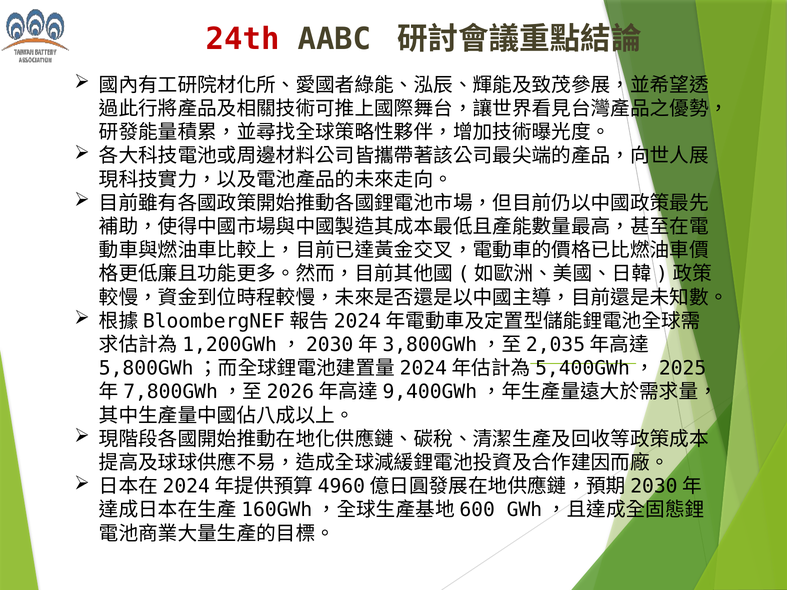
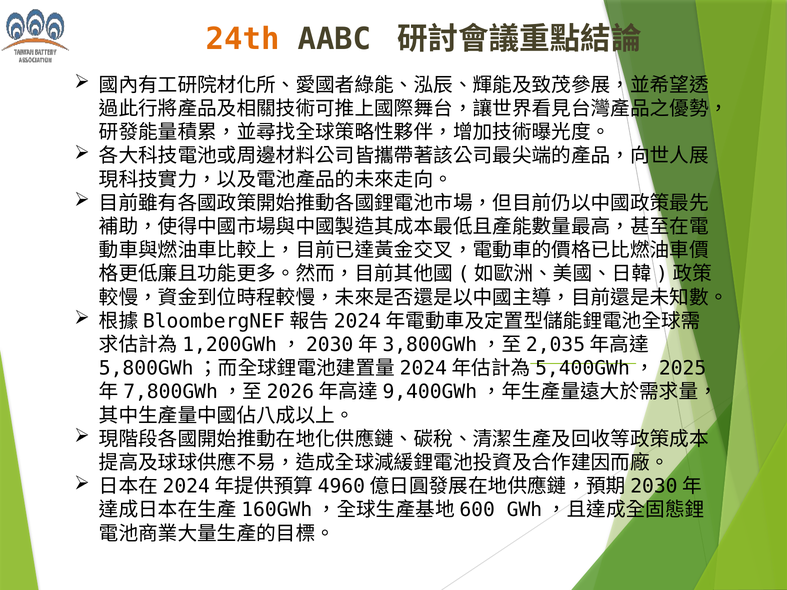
24th colour: red -> orange (243, 39)
